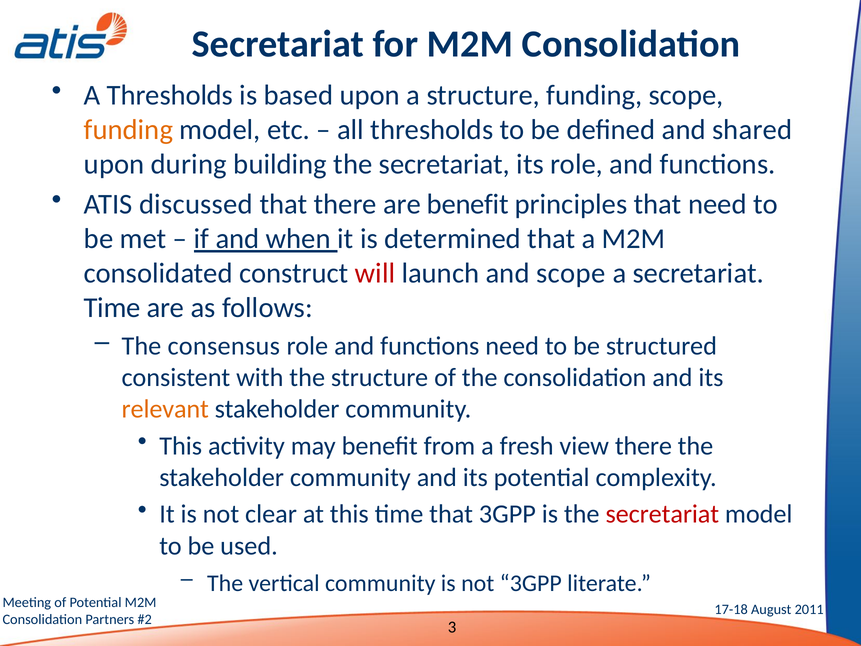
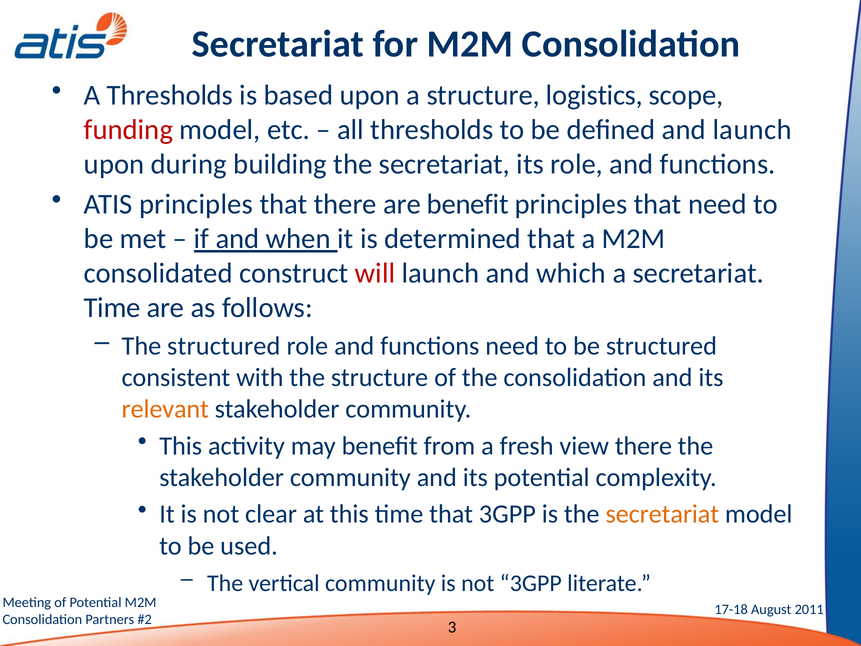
structure funding: funding -> logistics (594, 95)
funding colour: orange -> red (129, 130)
and shared: shared -> launch (752, 130)
ATIS discussed: discussed -> principles (196, 204)
and scope: scope -> which (571, 273)
The consensus: consensus -> structured (224, 346)
secretariat colour: red -> orange (662, 514)
